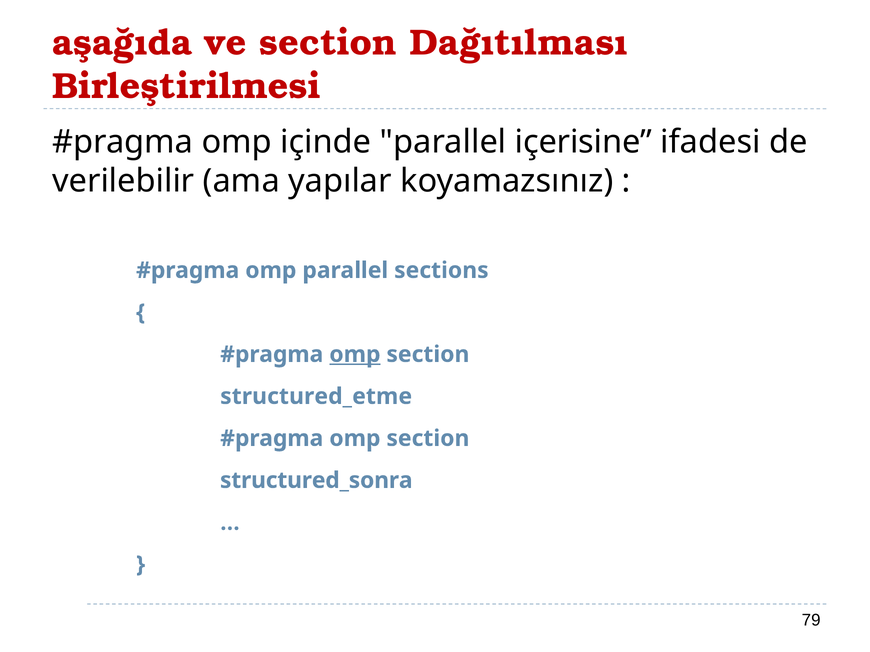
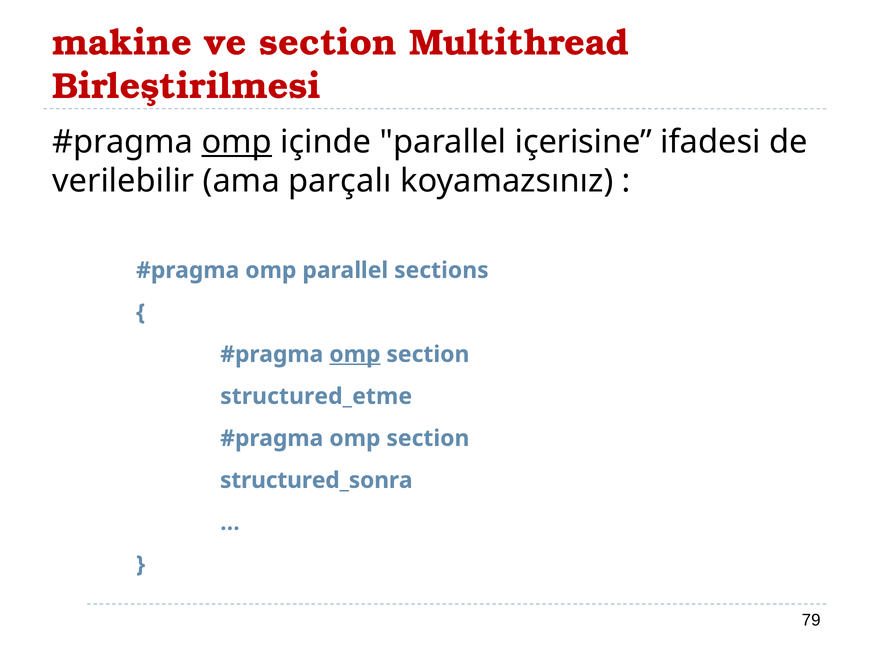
aşağıda: aşağıda -> makine (122, 43)
Dağıtılması: Dağıtılması -> Multithread (519, 43)
omp underline: none -> present (237, 142)
yapılar: yapılar -> parçalı (340, 181)
